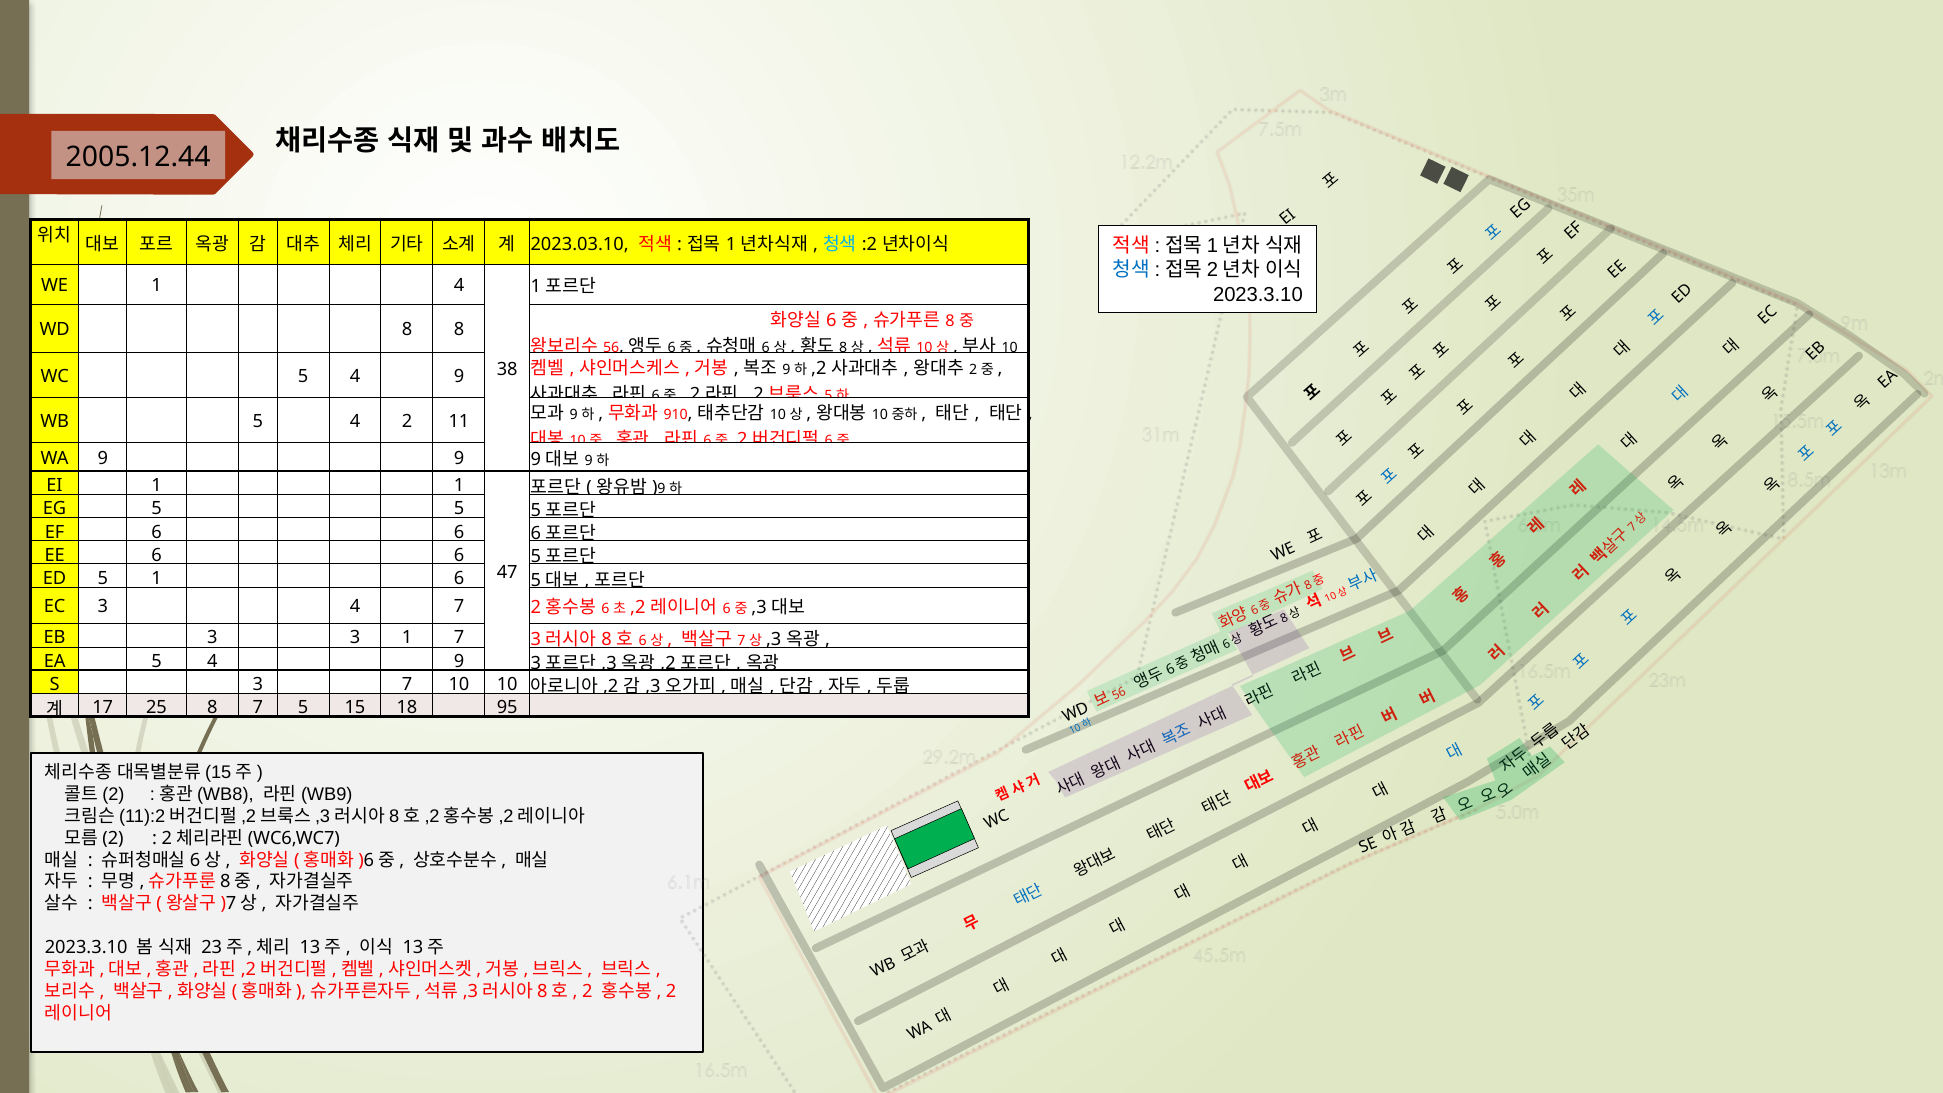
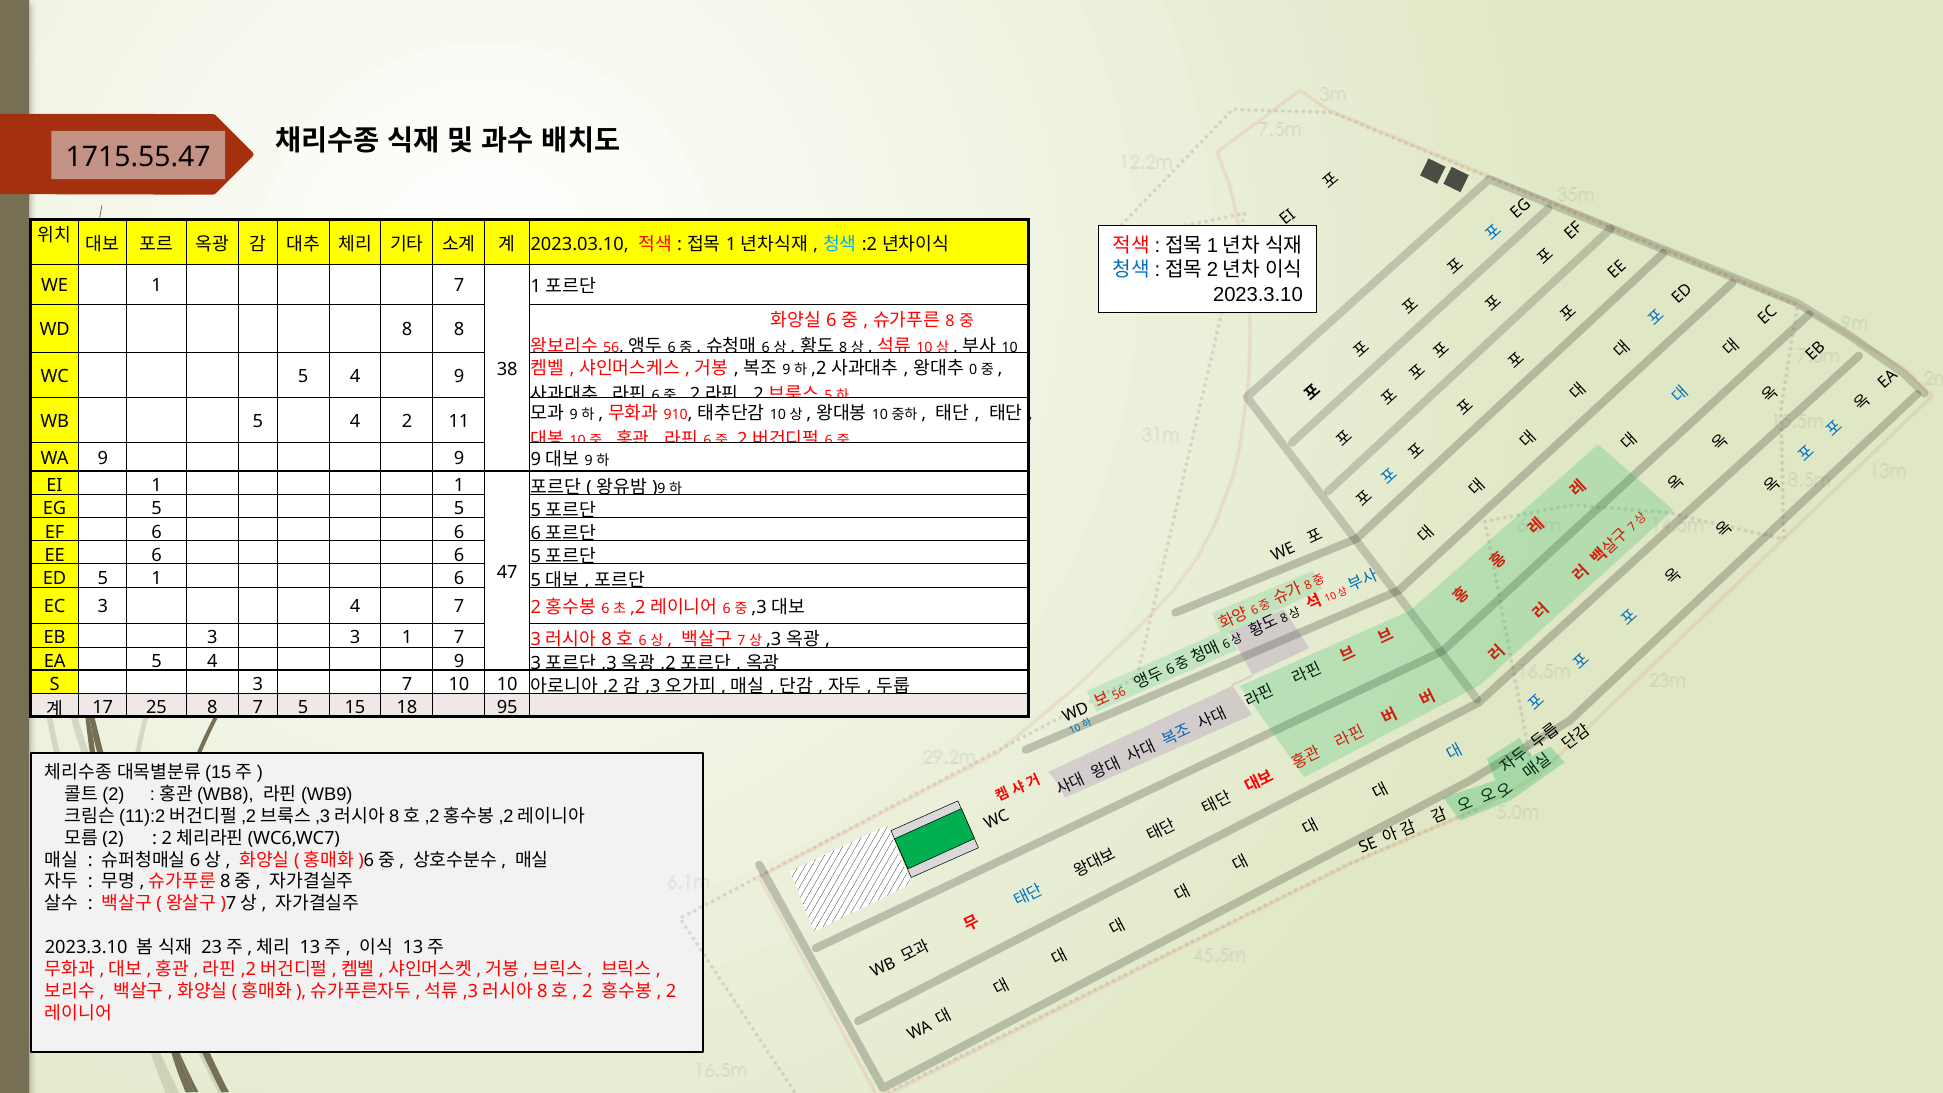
2005.12.44: 2005.12.44 -> 1715.55.47 (138, 157)
WE 1 4: 4 -> 7 (459, 286)
2: 2 -> 0 (973, 370)
